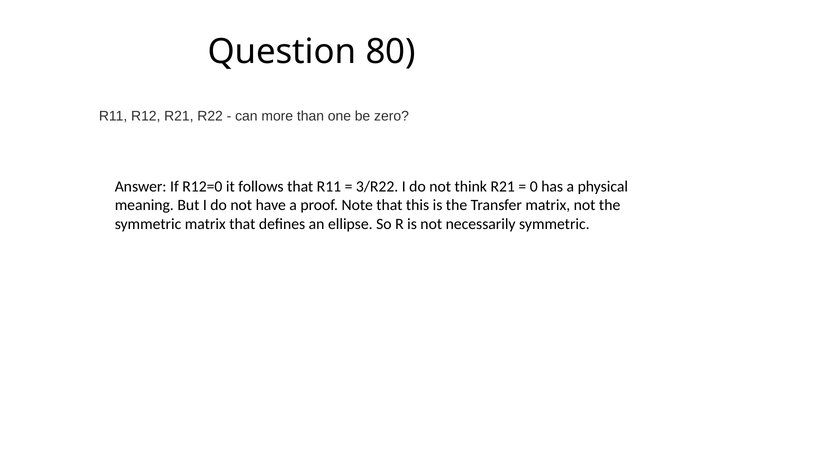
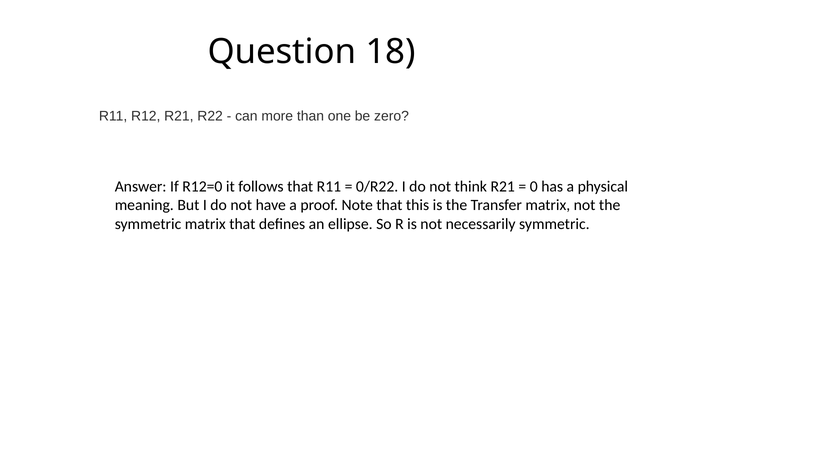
80: 80 -> 18 (391, 52)
3/R22: 3/R22 -> 0/R22 (377, 187)
